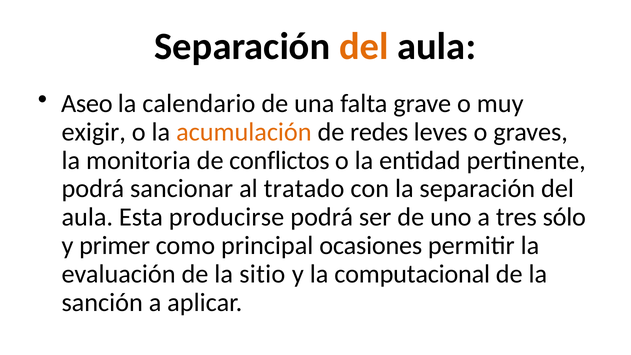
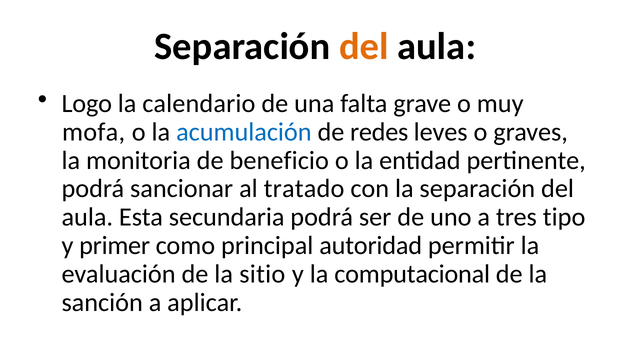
Aseo: Aseo -> Logo (87, 104)
exigir: exigir -> mofa (94, 132)
acumulación colour: orange -> blue (244, 132)
conflictos: conflictos -> beneficio (279, 160)
producirse: producirse -> secundaria (227, 217)
sólo: sólo -> tipo (564, 217)
ocasiones: ocasiones -> autoridad (371, 246)
